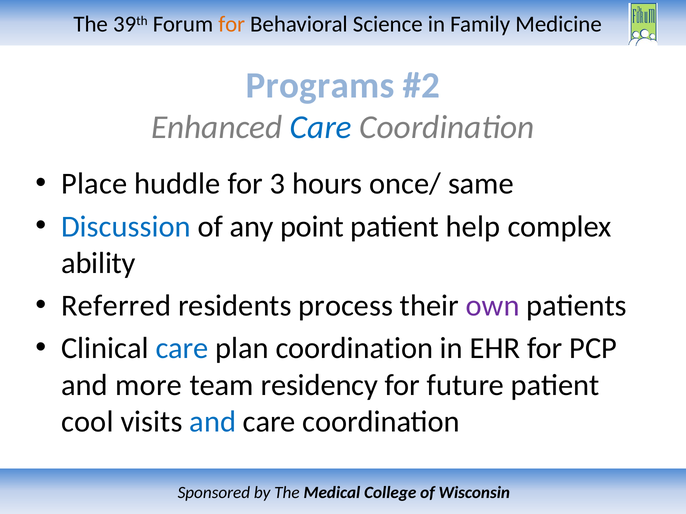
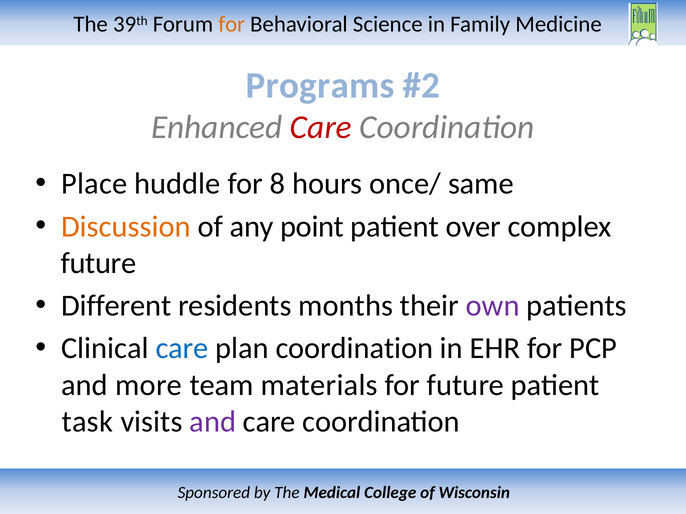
Care colour: blue -> red (321, 128)
3: 3 -> 8 (277, 184)
Discussion colour: blue -> orange (126, 227)
help: help -> over (473, 227)
ability: ability -> future (98, 263)
Referred: Referred -> Different (116, 306)
process: process -> months (346, 306)
residency: residency -> materials (319, 385)
cool: cool -> task (87, 422)
and colour: blue -> purple (213, 422)
